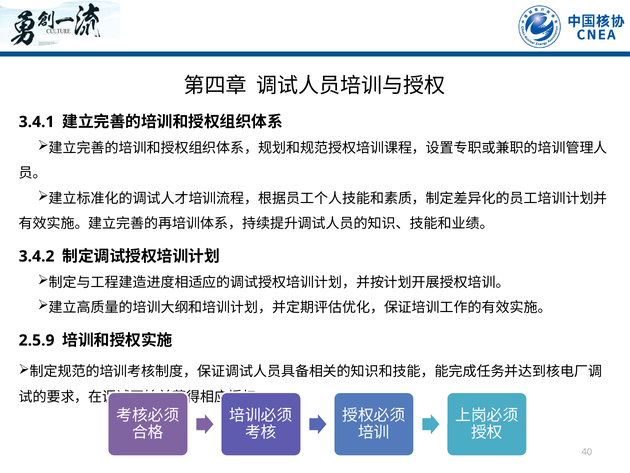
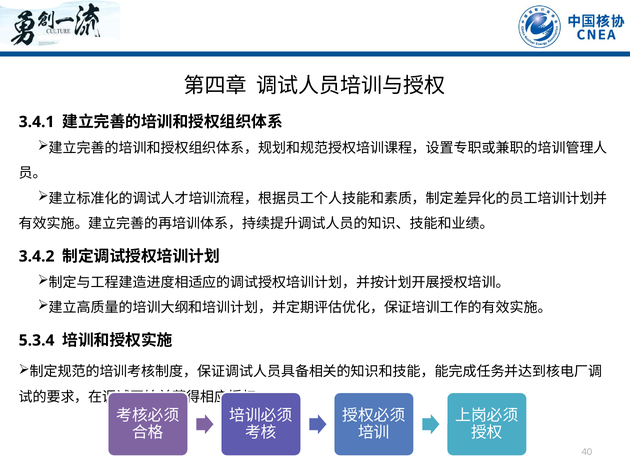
2.5.9: 2.5.9 -> 5.3.4 (37, 340)
